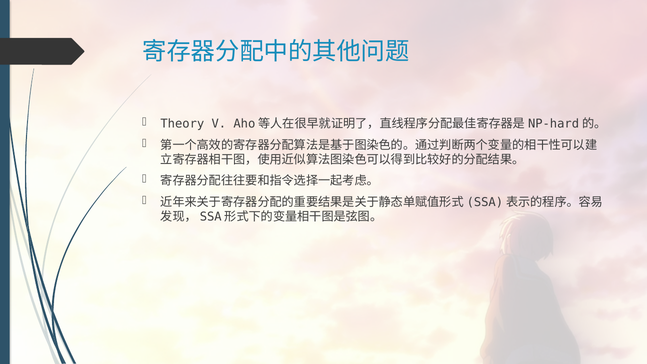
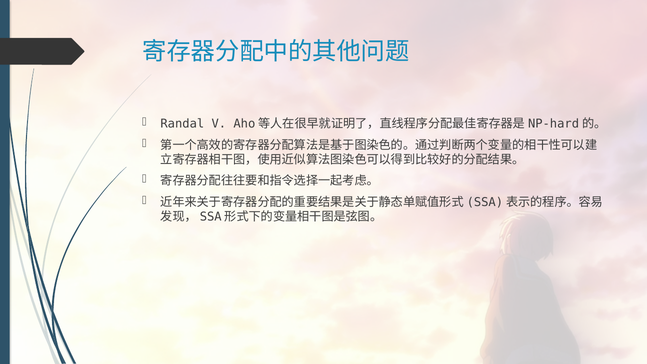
Theory: Theory -> Randal (182, 124)
